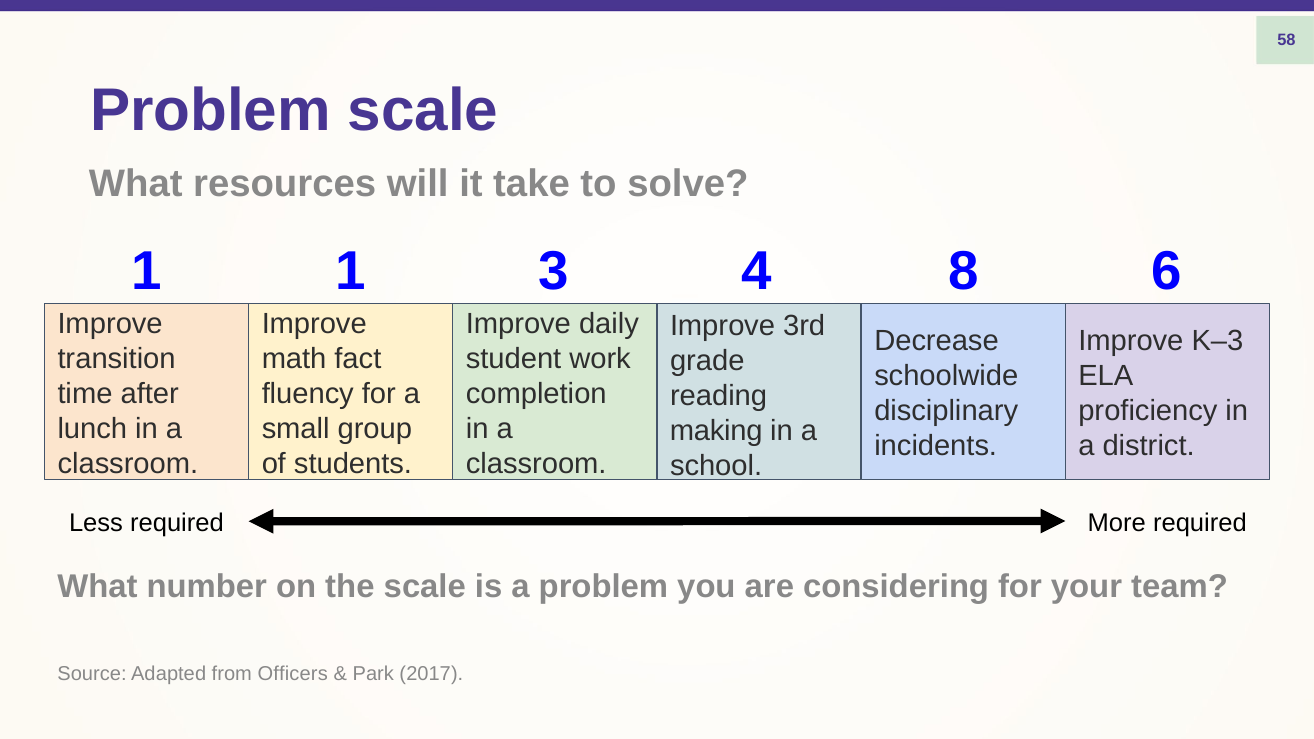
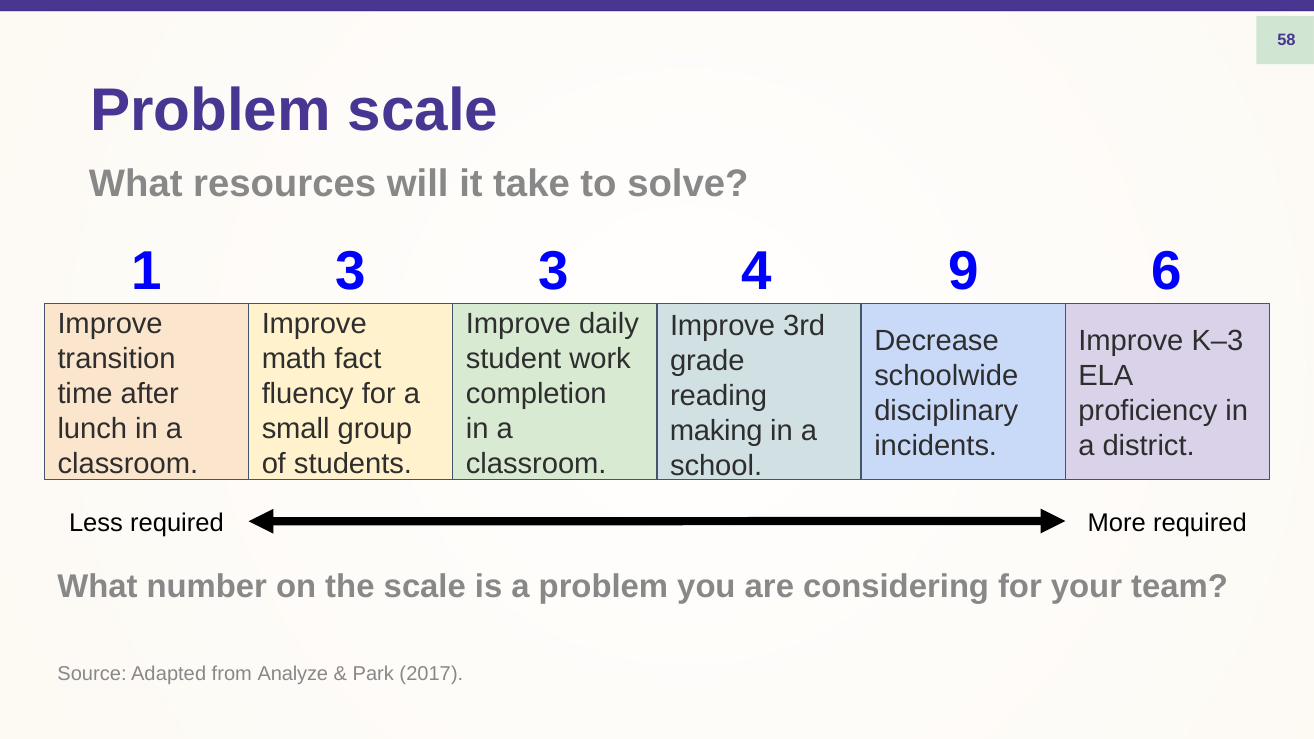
1 1: 1 -> 3 (351, 272)
8: 8 -> 9 (964, 272)
Officers: Officers -> Analyze (293, 674)
